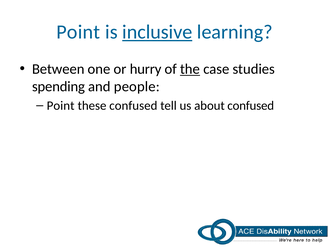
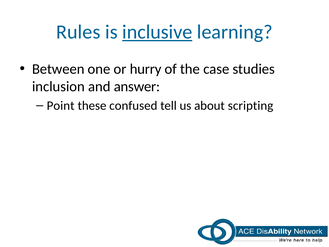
Point: Point -> Rules (78, 32)
the underline: present -> none (190, 69)
spending: spending -> inclusion (58, 87)
people: people -> answer (137, 87)
about confused: confused -> scripting (251, 105)
